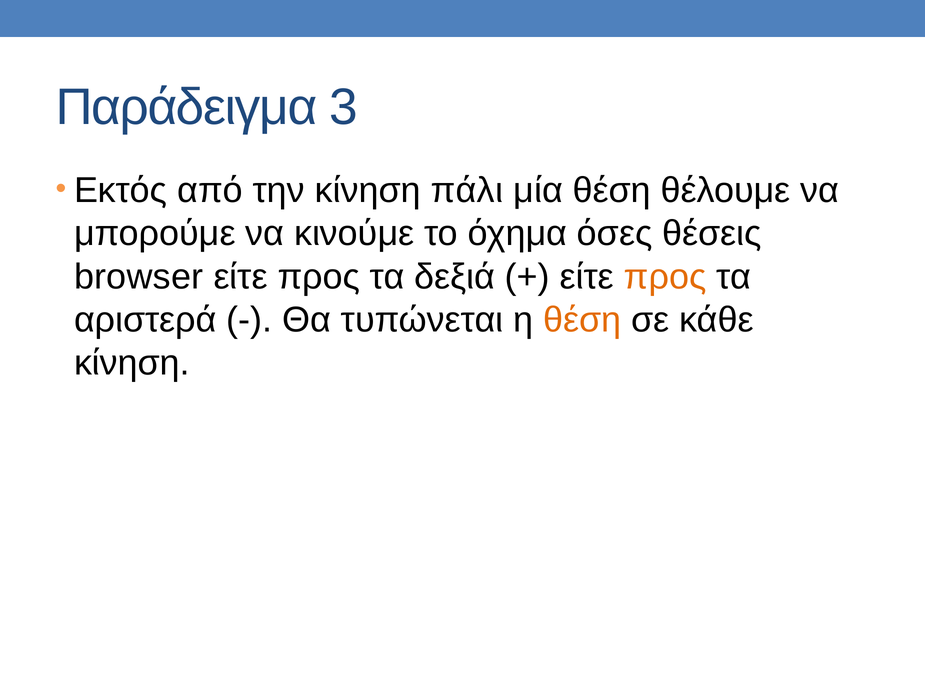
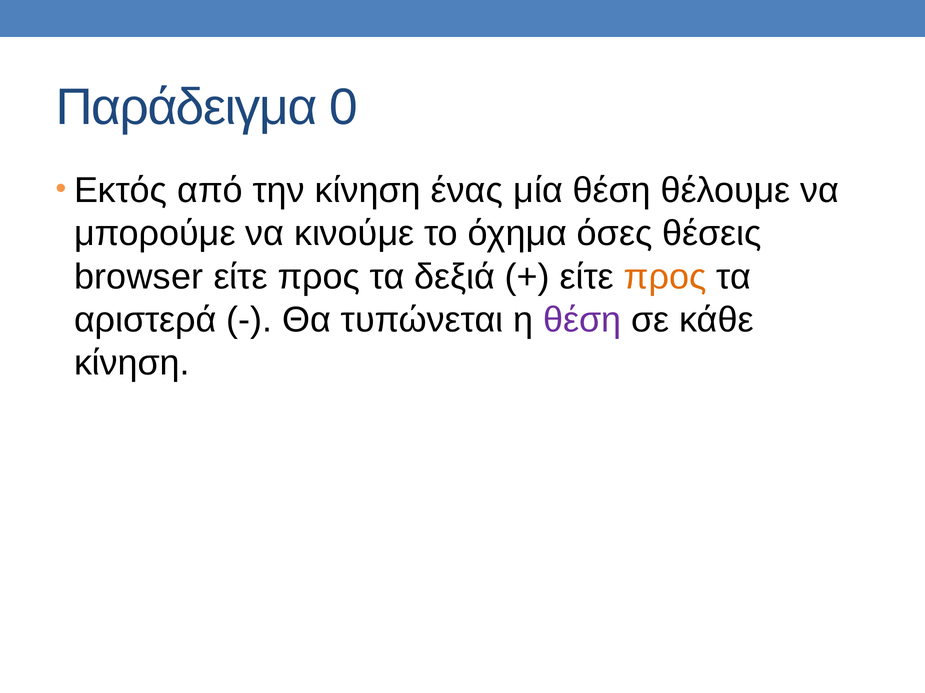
3: 3 -> 0 (343, 108)
πάλι: πάλι -> ένας (467, 191)
θέση colour: orange -> purple (582, 320)
